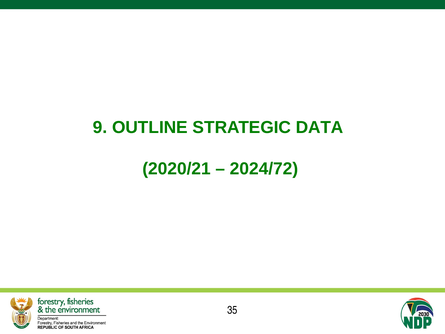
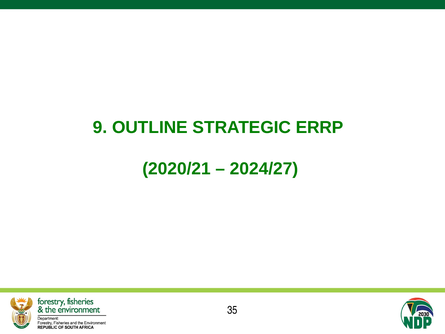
DATA: DATA -> ERRP (320, 127)
2024/72: 2024/72 -> 2024/27 (264, 169)
